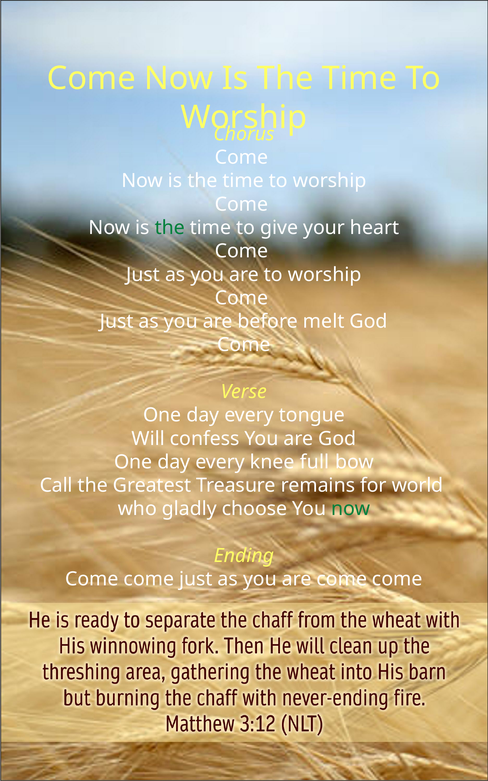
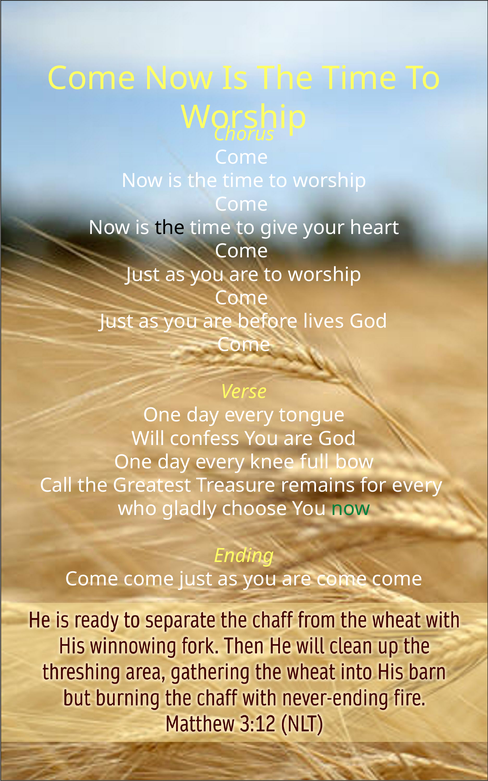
the colour: green -> black (170, 228)
melt: melt -> lives (324, 321)
for world: world -> every (417, 485)
